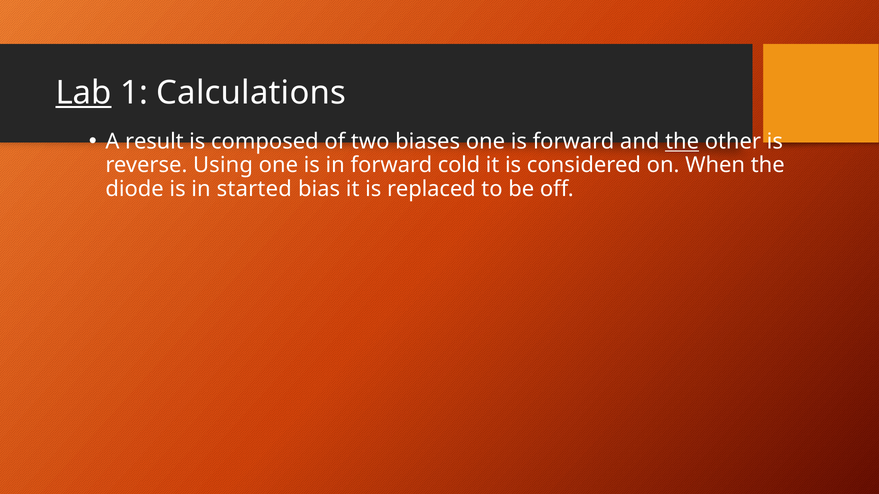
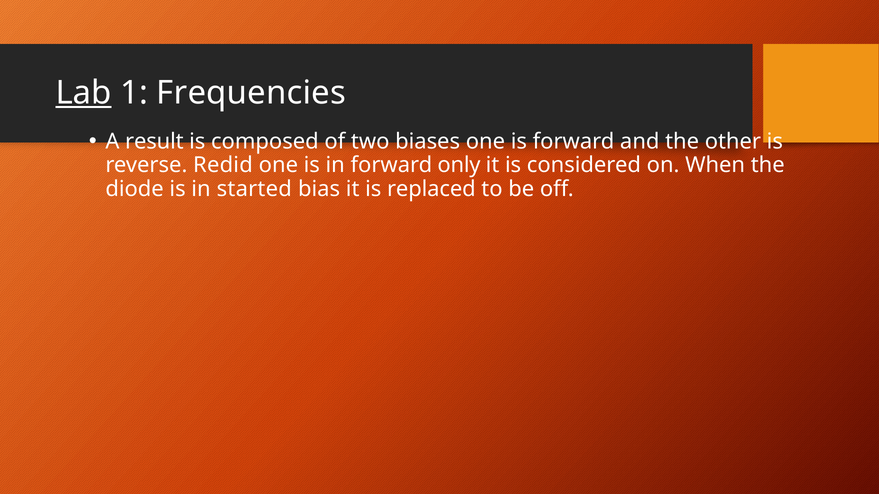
Calculations: Calculations -> Frequencies (251, 93)
the underline: present -> none (682, 142)
Using: Using -> Redid (223, 165)
cold: cold -> only (459, 165)
